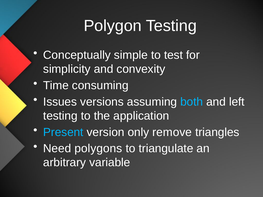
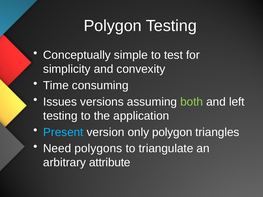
both colour: light blue -> light green (192, 102)
only remove: remove -> polygon (172, 132)
variable: variable -> attribute (110, 163)
